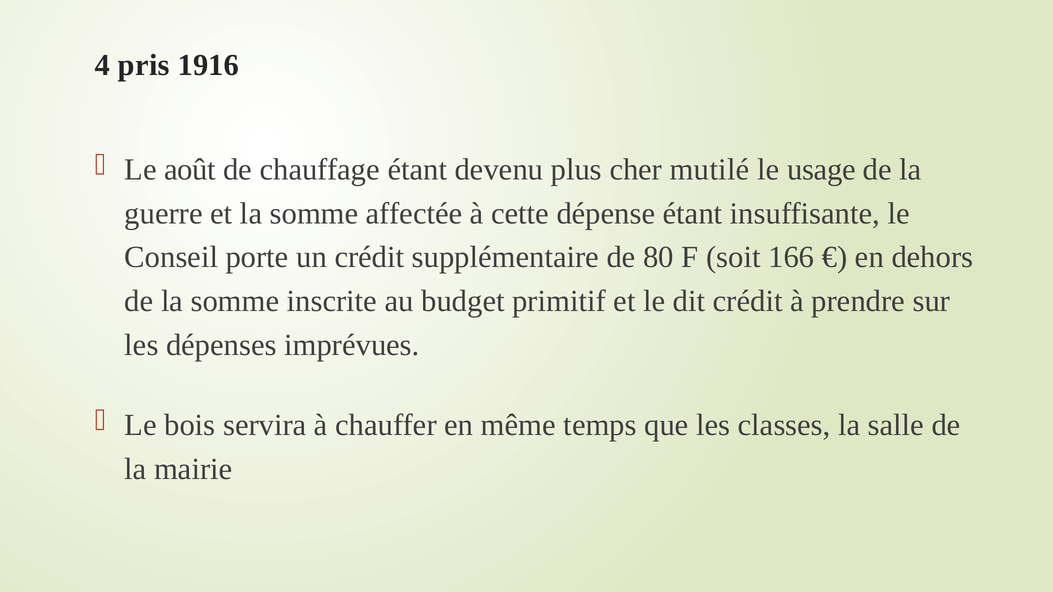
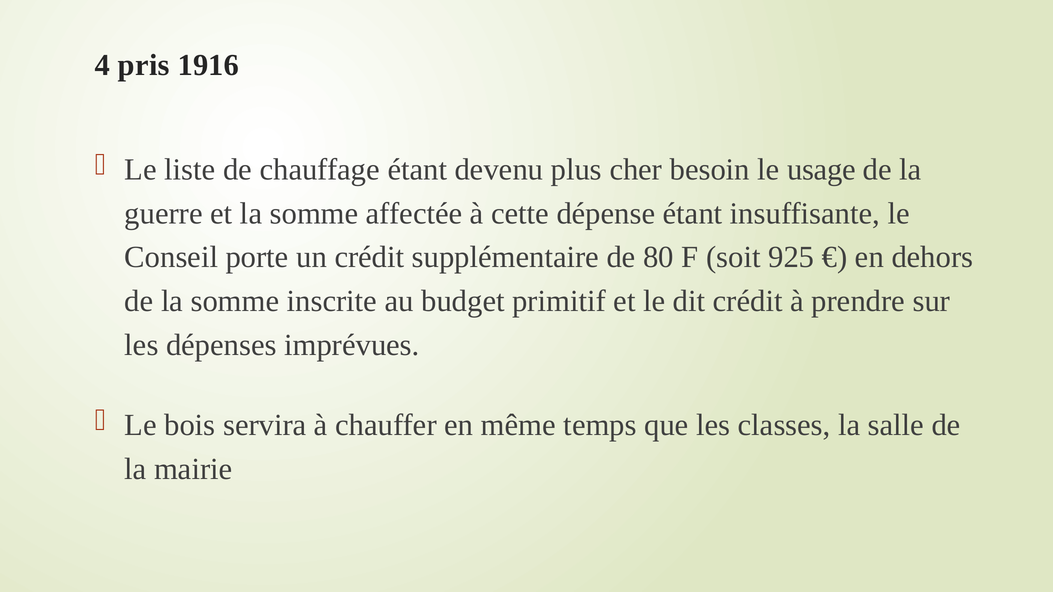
août: août -> liste (190, 170)
mutilé: mutilé -> besoin (710, 170)
166: 166 -> 925 (791, 257)
